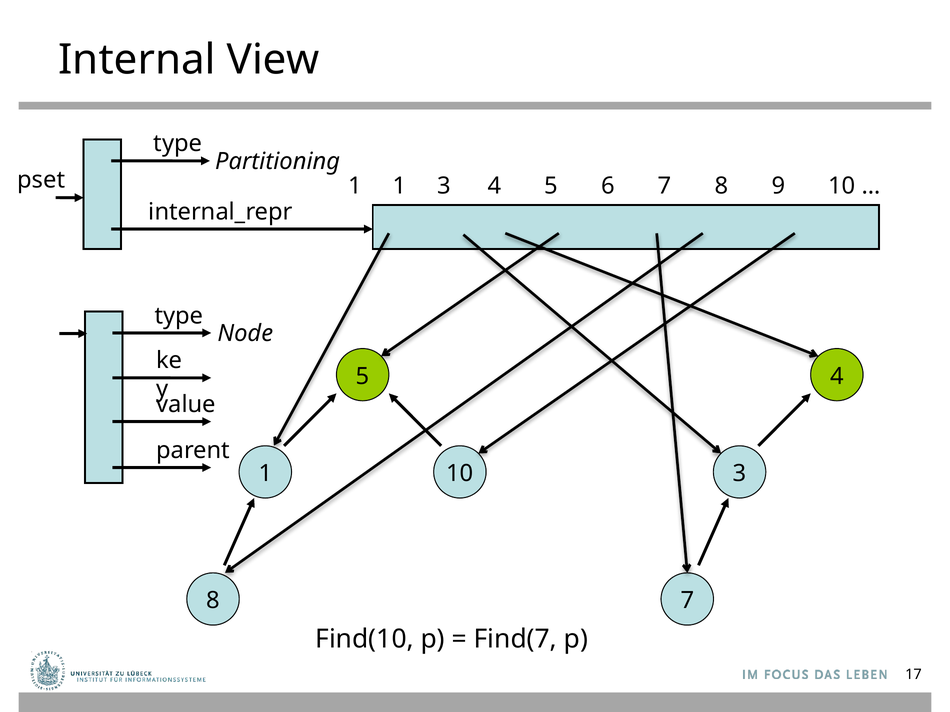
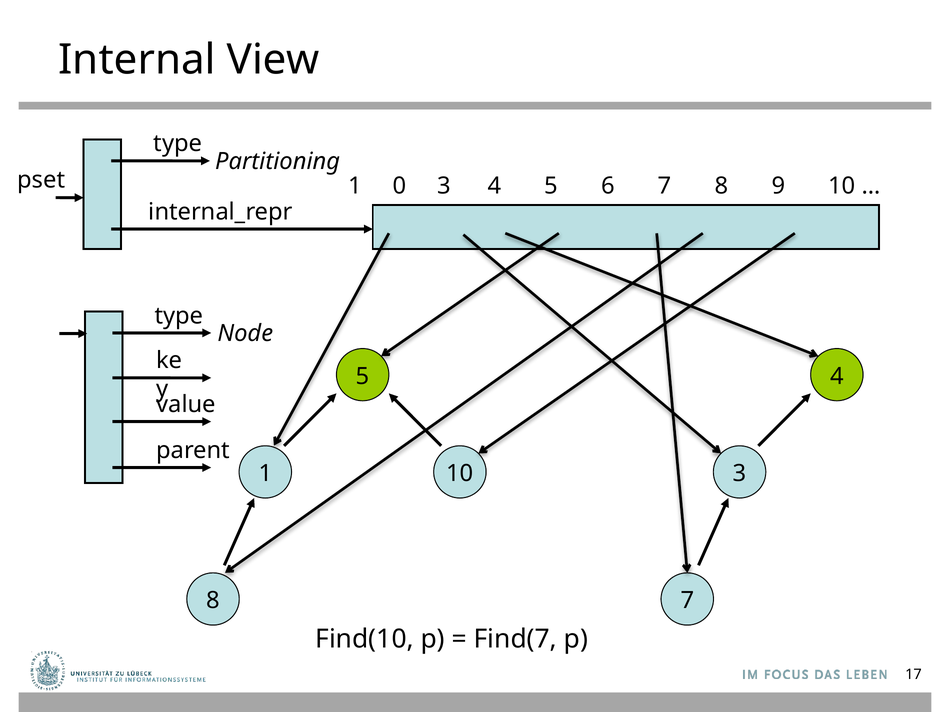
1 1: 1 -> 0 (399, 186)
